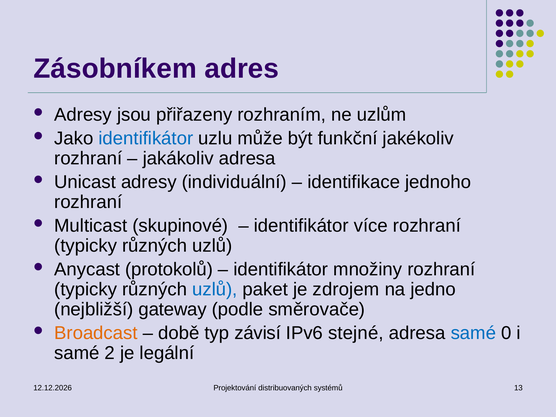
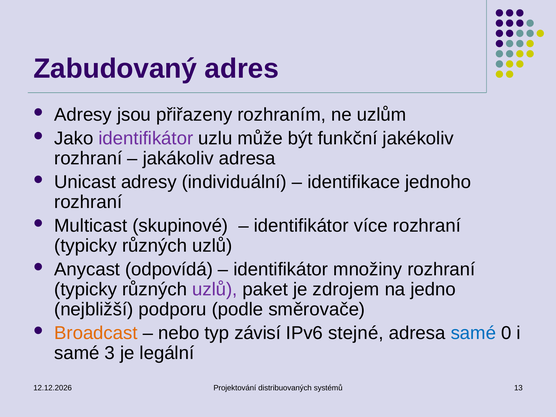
Zásobníkem: Zásobníkem -> Zabudovaný (115, 69)
identifikátor colour: blue -> purple (146, 138)
protokolů: protokolů -> odpovídá (169, 269)
uzlů colour: blue -> purple (215, 289)
gateway: gateway -> podporu (173, 309)
době: době -> nebo (179, 333)
2: 2 -> 3 (110, 353)
